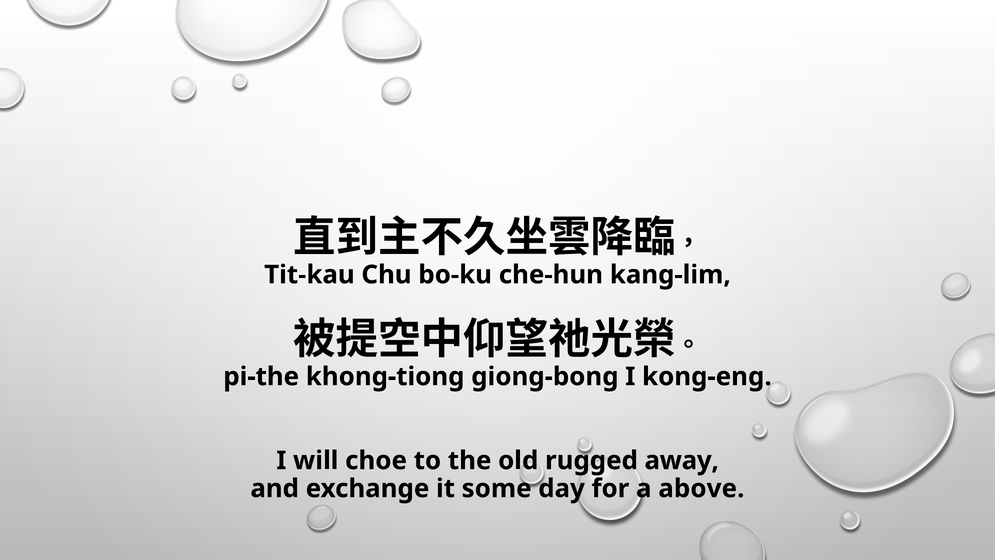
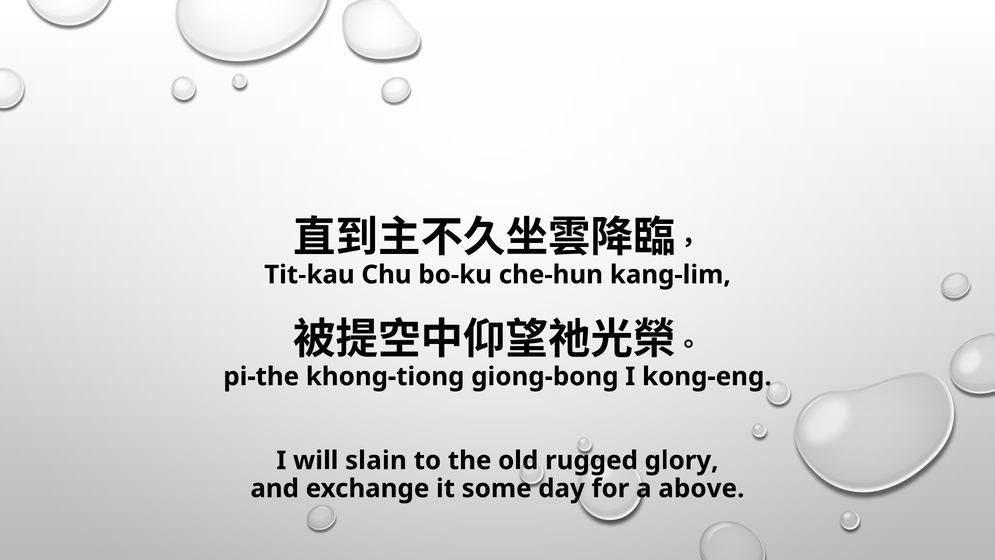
choe: choe -> slain (376, 460)
away: away -> glory (682, 460)
